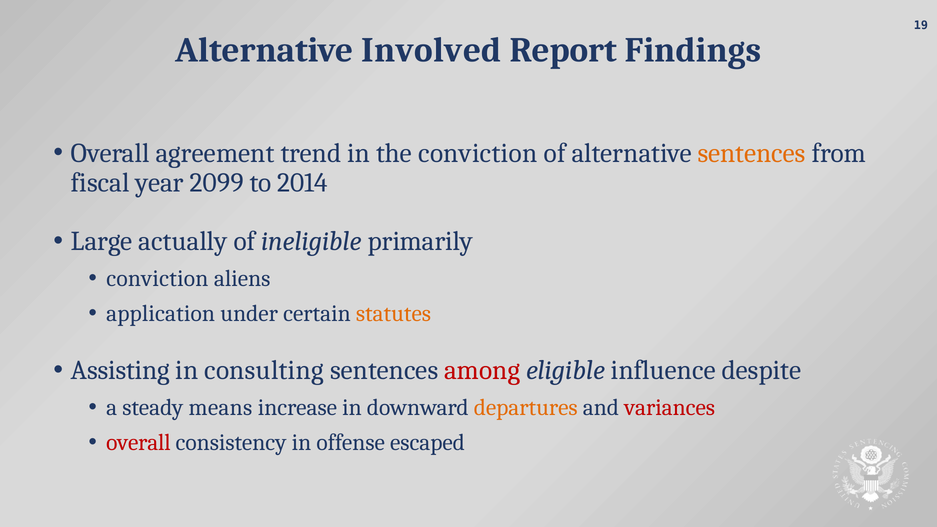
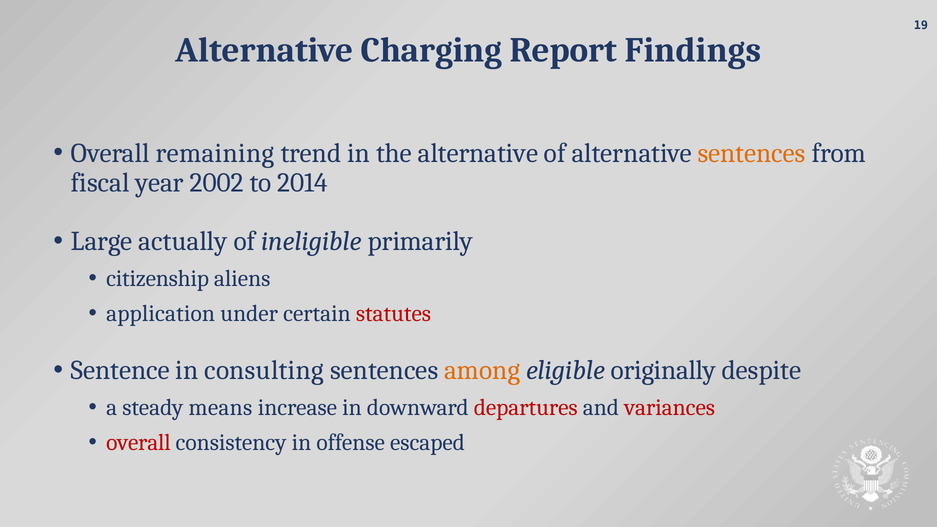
Involved: Involved -> Charging (432, 50)
agreement: agreement -> remaining (215, 153)
the conviction: conviction -> alternative (478, 153)
2099: 2099 -> 2002 (217, 183)
conviction: conviction -> citizenship (158, 279)
statutes colour: orange -> red (393, 314)
Assisting: Assisting -> Sentence (120, 370)
among colour: red -> orange (482, 370)
influence: influence -> originally (664, 370)
departures colour: orange -> red (526, 407)
